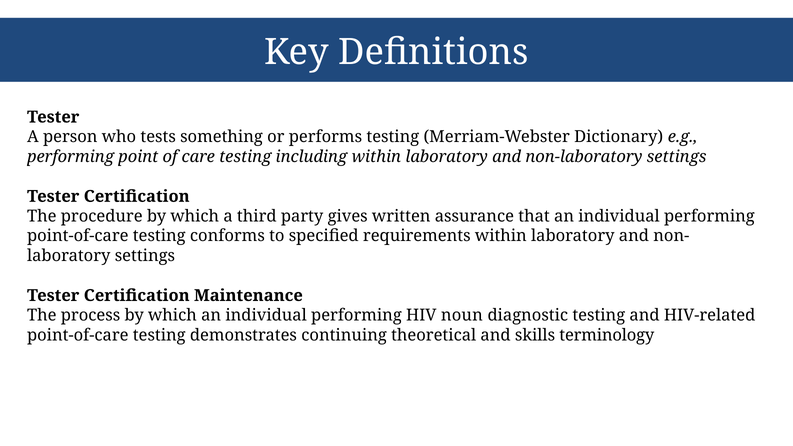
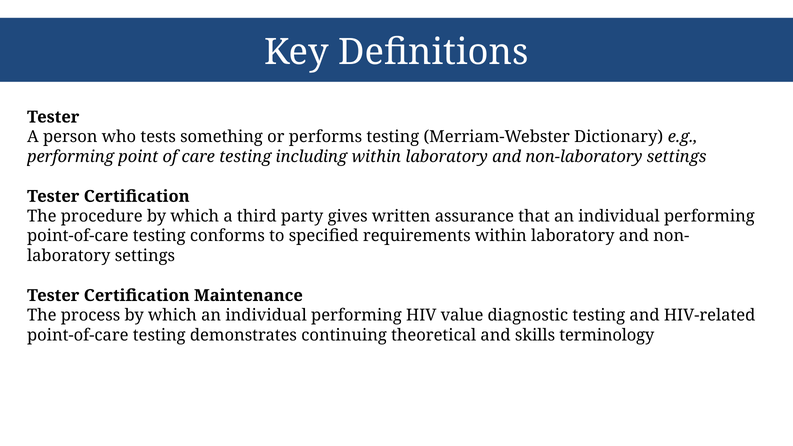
noun: noun -> value (462, 315)
